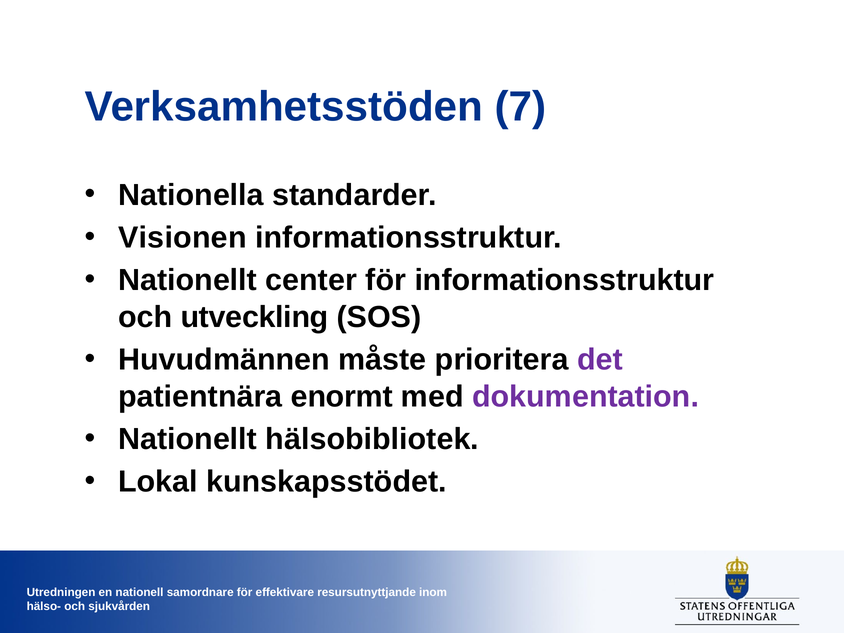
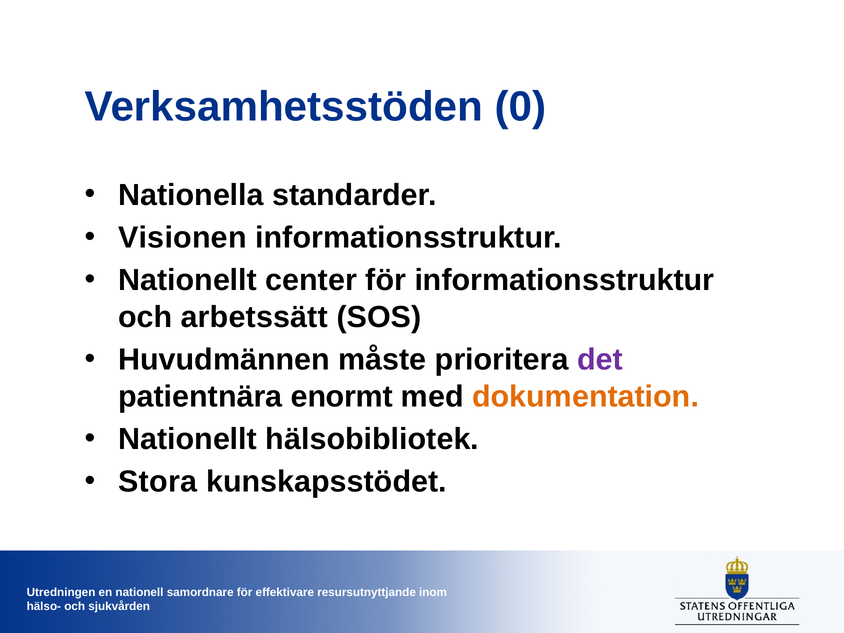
7: 7 -> 0 (521, 107)
utveckling: utveckling -> arbetssätt (254, 317)
dokumentation colour: purple -> orange (586, 396)
Lokal: Lokal -> Stora (158, 482)
